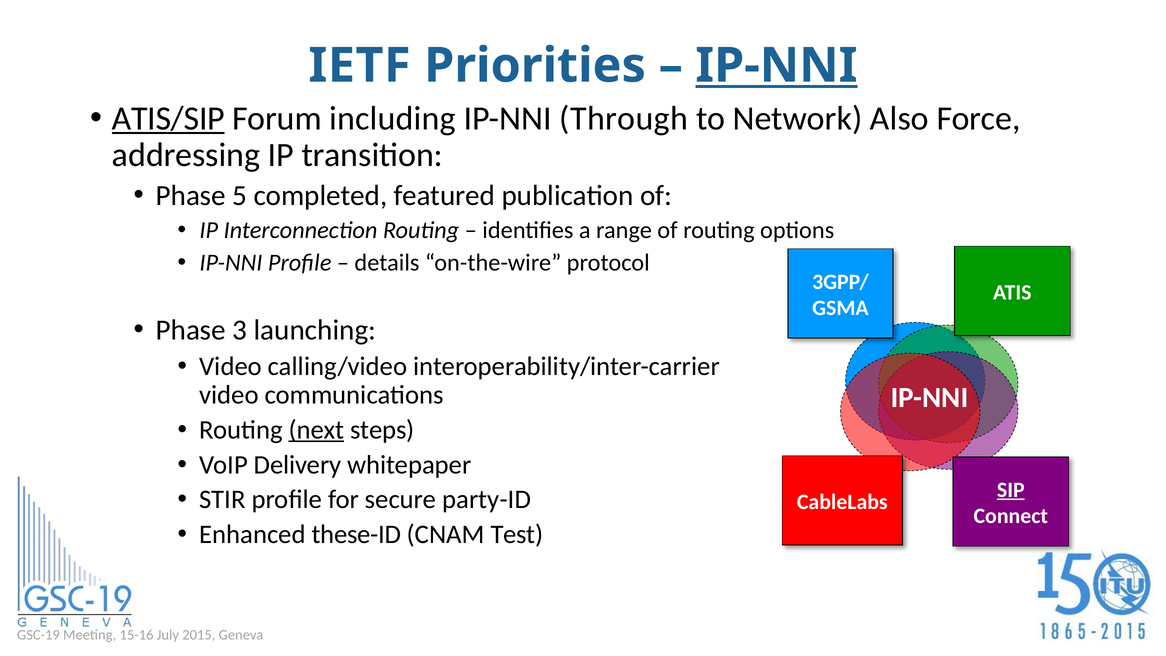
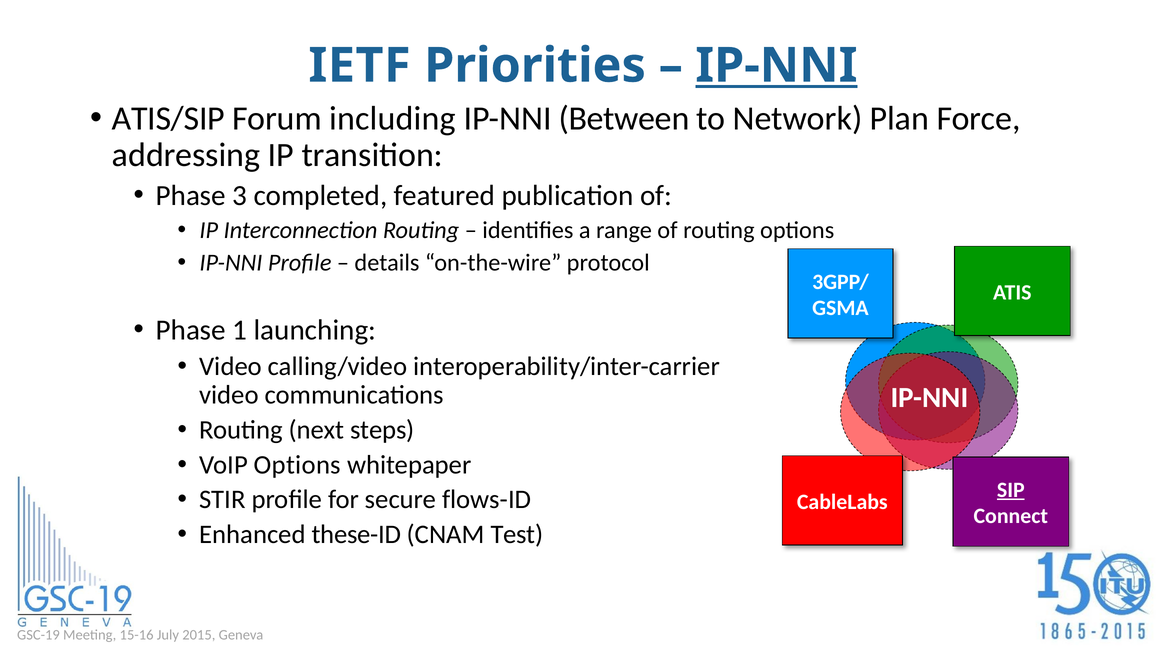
ATIS/SIP underline: present -> none (168, 119)
Through: Through -> Between (624, 119)
Also: Also -> Plan (899, 119)
5: 5 -> 3 (240, 195)
3: 3 -> 1 (240, 330)
next underline: present -> none (317, 430)
VoIP Delivery: Delivery -> Options (297, 465)
party-ID: party-ID -> flows-ID (487, 500)
